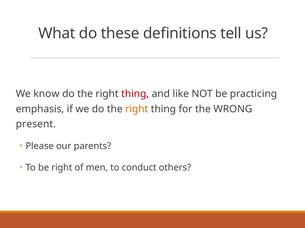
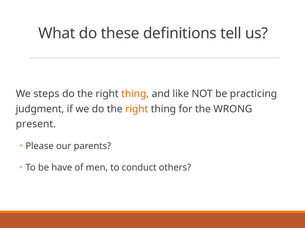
know: know -> steps (46, 94)
thing colour: red -> orange (135, 94)
emphasis: emphasis -> judgment (40, 109)
be right: right -> have (62, 168)
